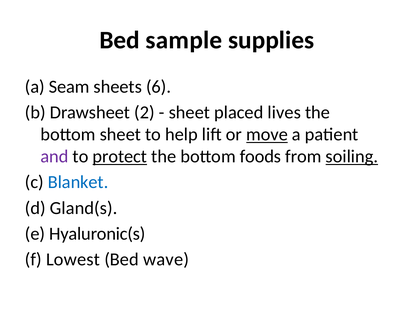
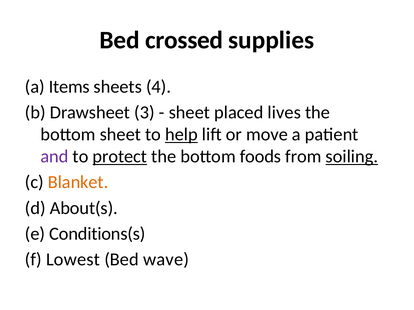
sample: sample -> crossed (184, 40)
Seam: Seam -> Items (69, 87)
6: 6 -> 4 (159, 87)
2: 2 -> 3 (145, 113)
help underline: none -> present (181, 135)
move underline: present -> none (267, 135)
Blanket colour: blue -> orange (78, 183)
Gland(s: Gland(s -> About(s (84, 208)
Hyaluronic(s: Hyaluronic(s -> Conditions(s (97, 234)
